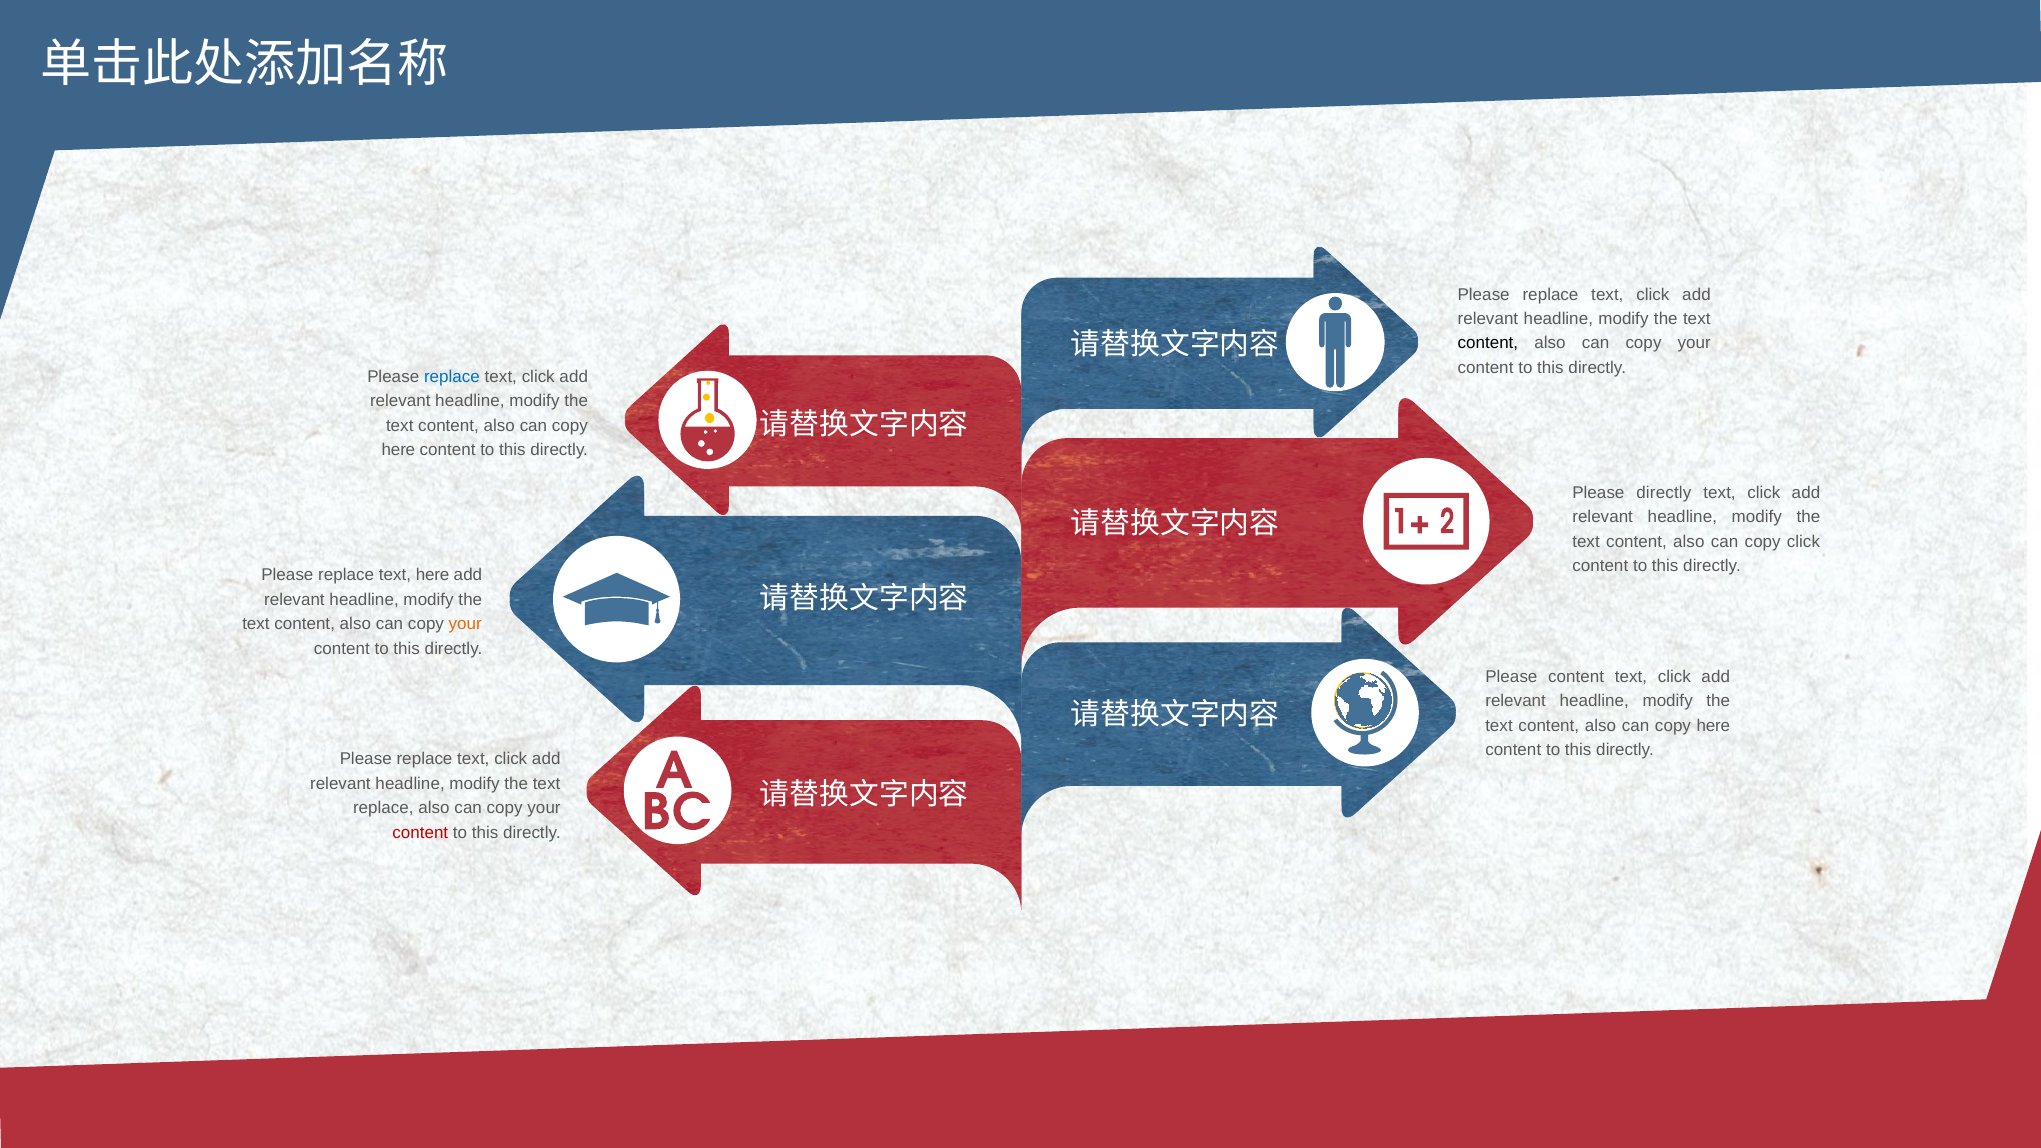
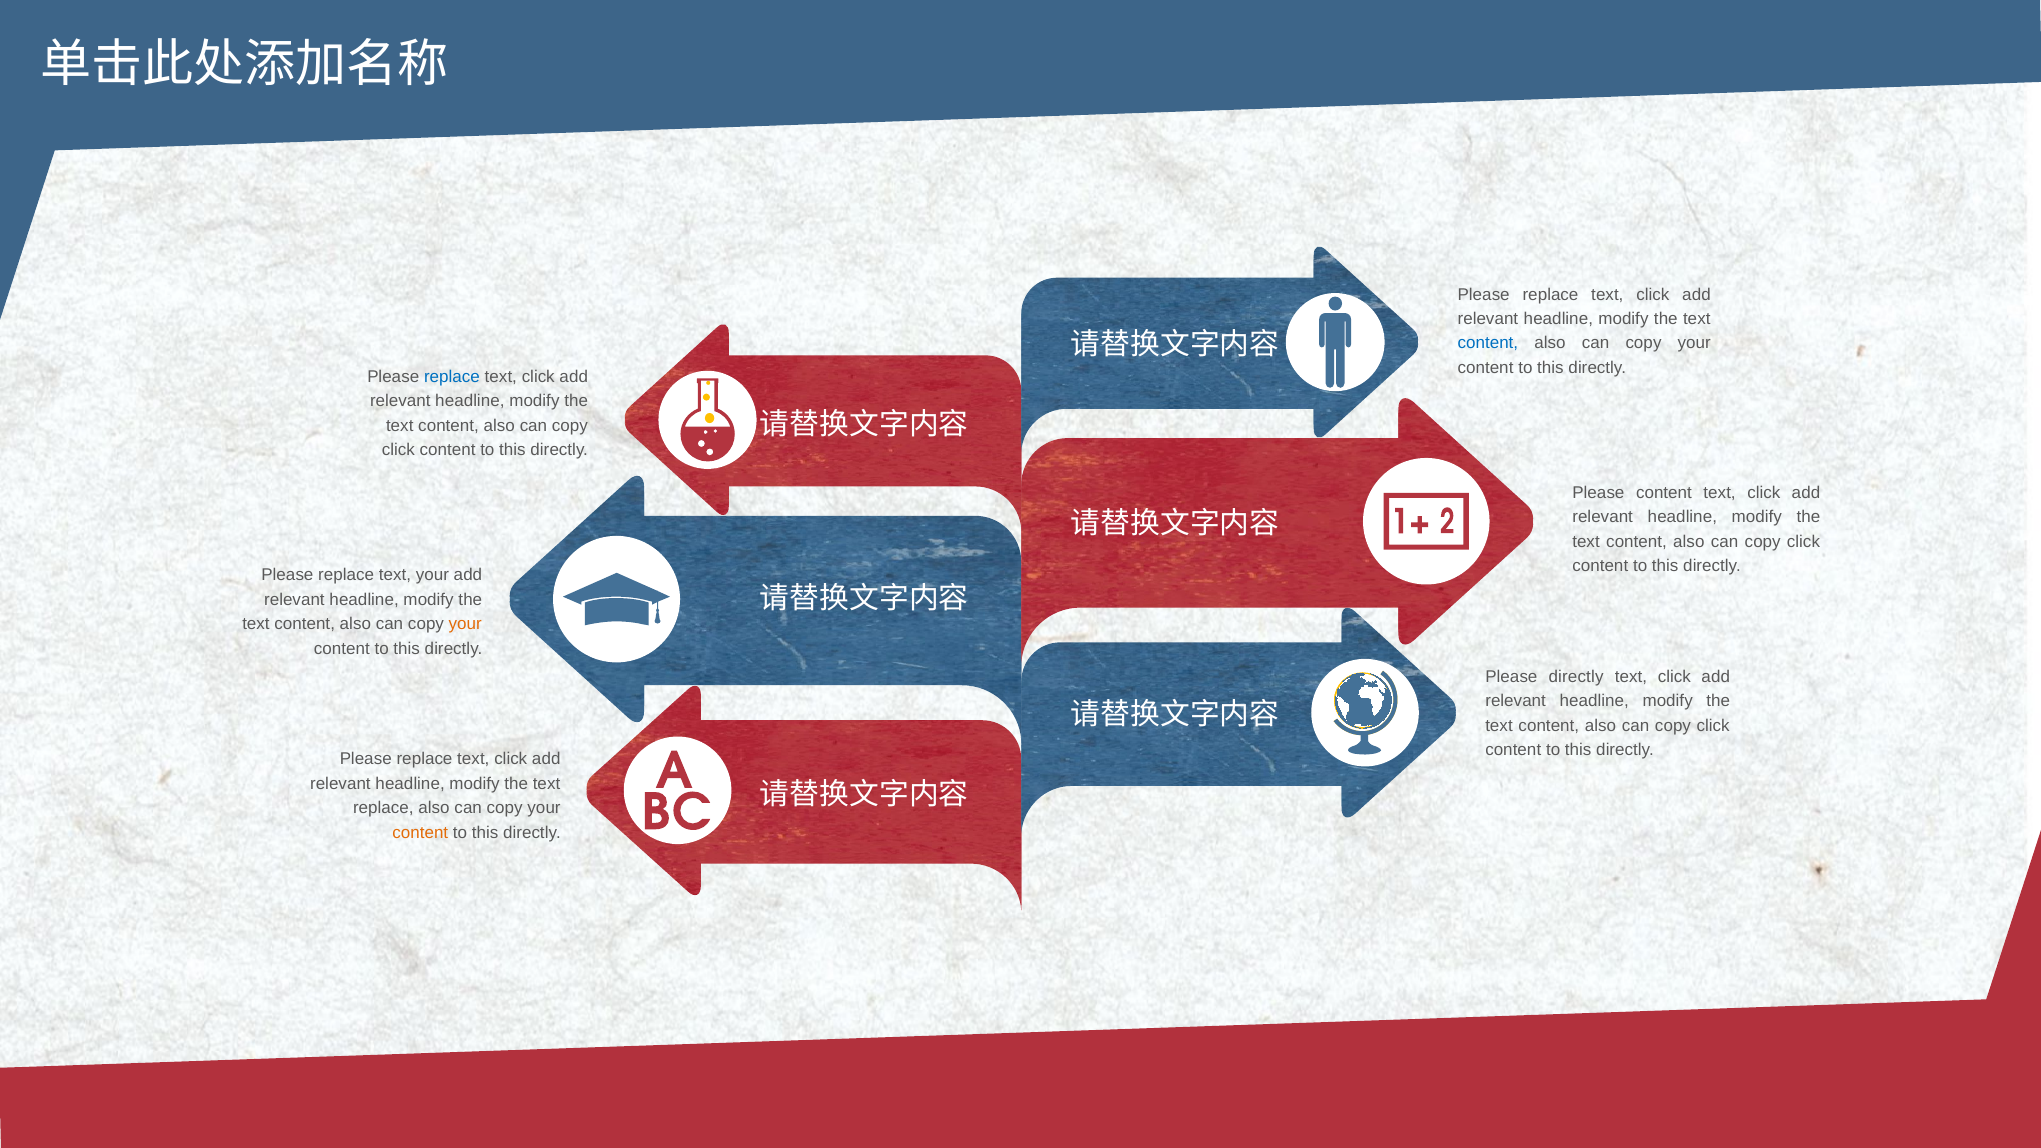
content colour: black -> blue (1488, 343)
here: here -> click (398, 450)
Please directly: directly -> content (1664, 493)
text here: here -> your (432, 575)
Please content: content -> directly (1576, 677)
here: here -> click (1713, 726)
content colour: red -> orange (420, 833)
